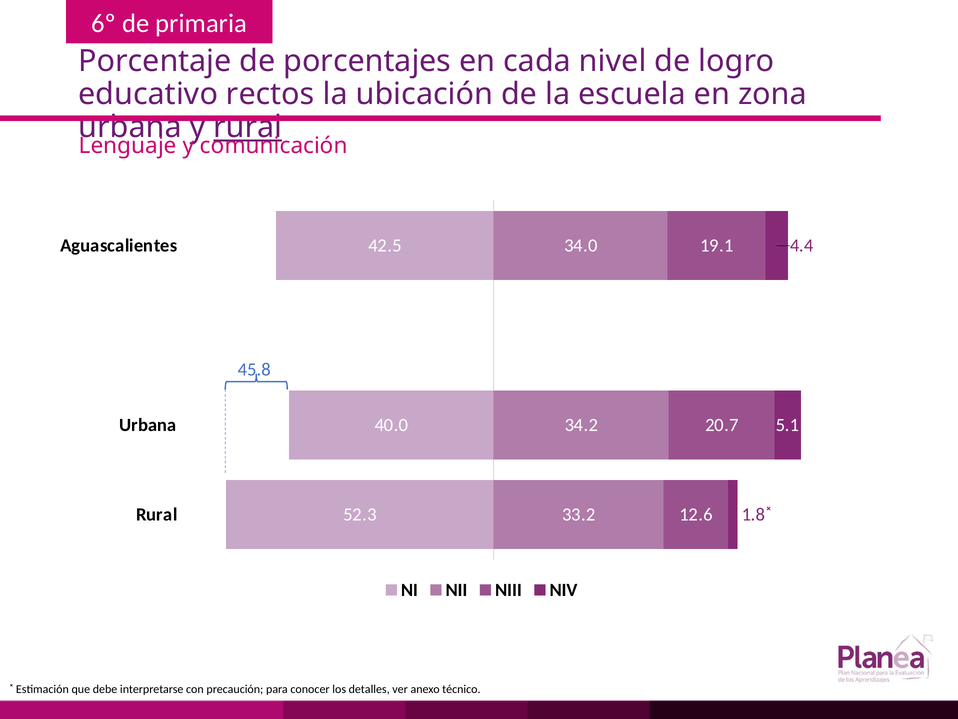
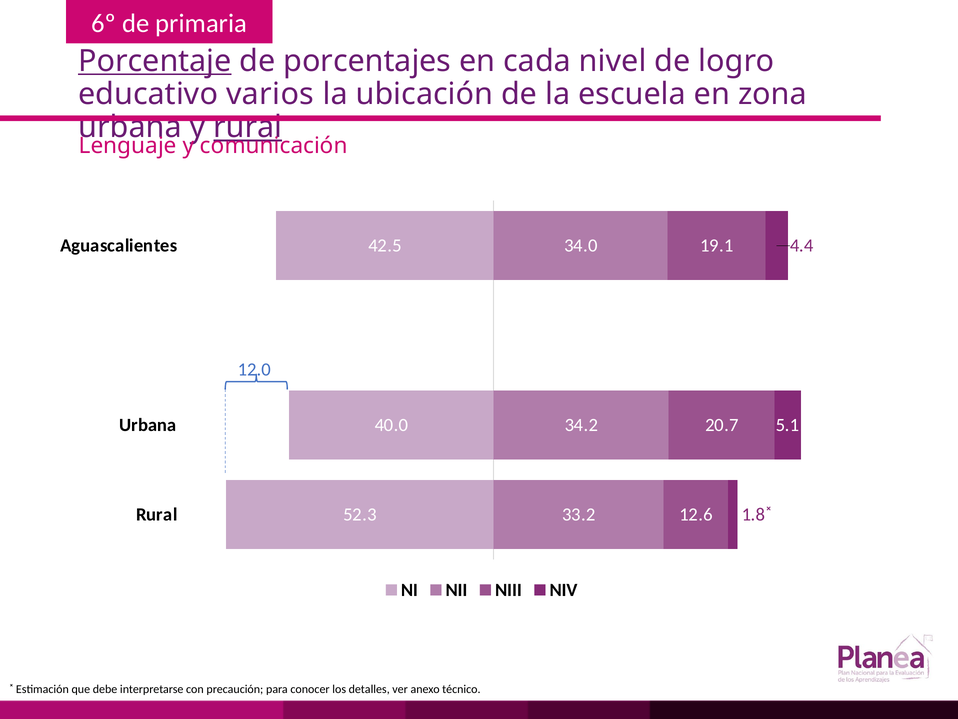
Porcentaje underline: none -> present (155, 61)
rectos: rectos -> varios (270, 94)
45.8: 45.8 -> 12.0 (254, 369)
